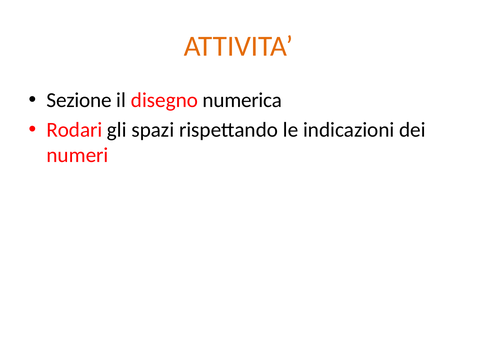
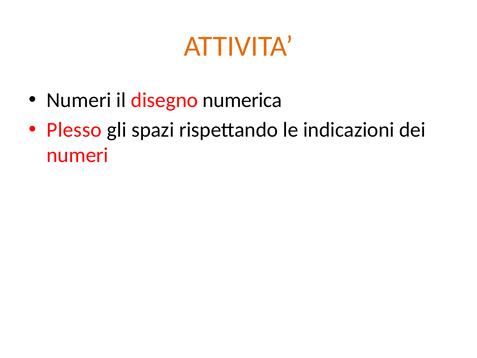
Sezione: Sezione -> Numeri (79, 100)
Rodari: Rodari -> Plesso (74, 130)
